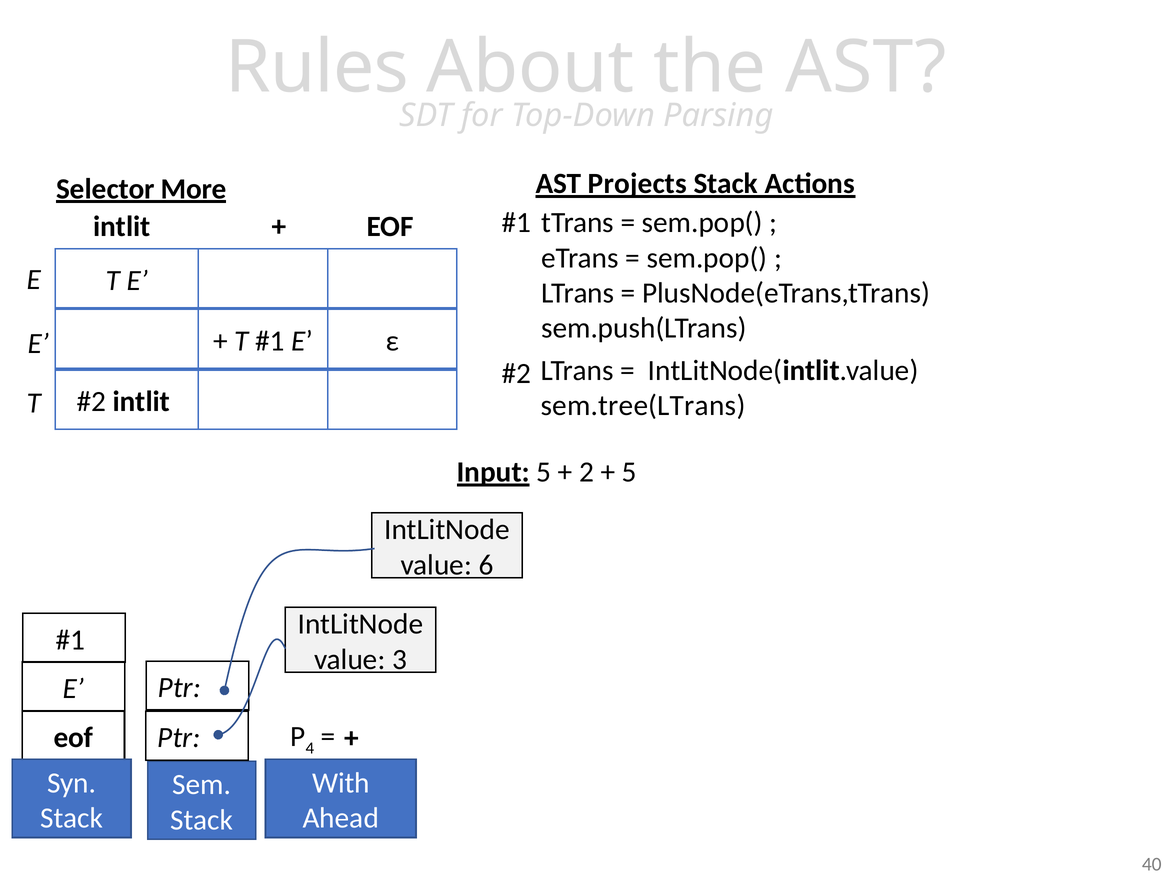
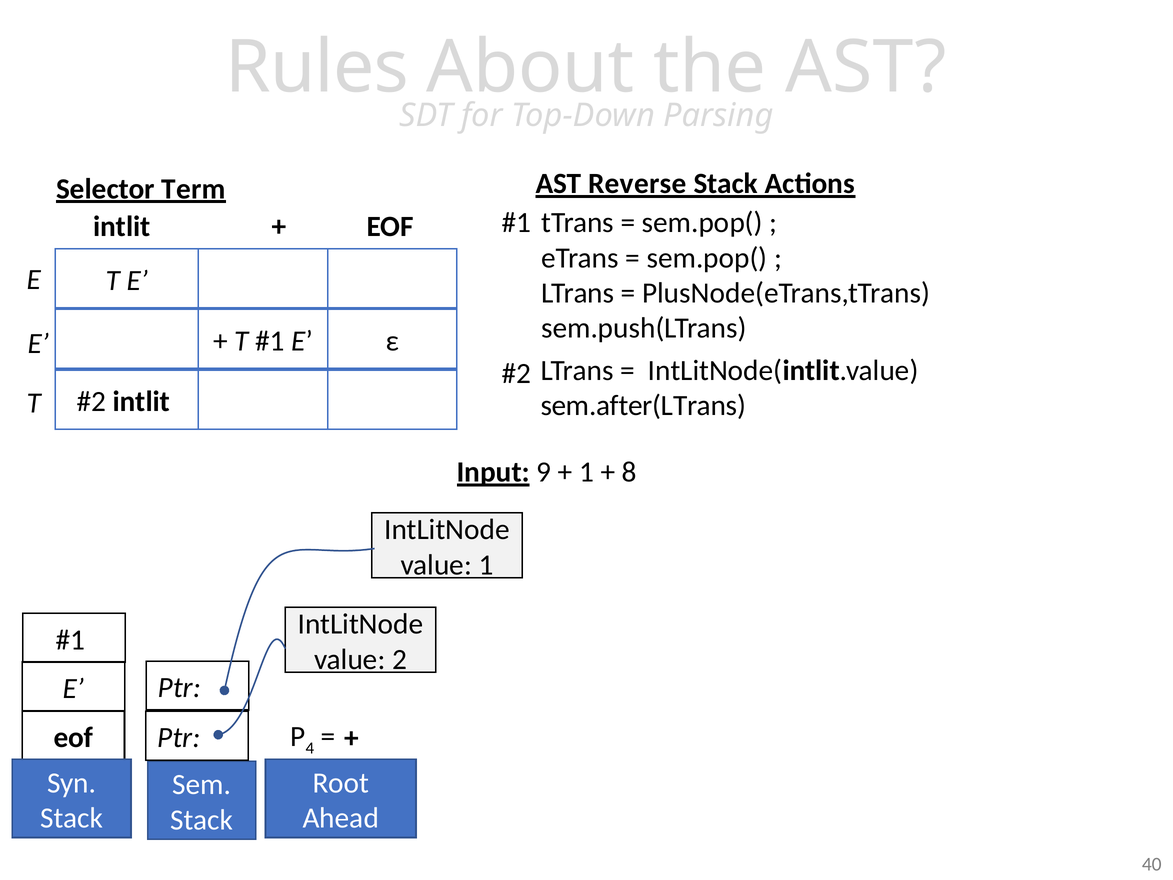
Projects: Projects -> Reverse (637, 183)
More: More -> Term (194, 189)
sem.tree(LTrans: sem.tree(LTrans -> sem.after(LTrans (643, 406)
Input 5: 5 -> 9 (544, 472)
2: 2 -> 1 (587, 472)
5: 5 -> 8 (629, 472)
value 6: 6 -> 1 (486, 565)
3: 3 -> 2 (399, 659)
With: With -> Root (341, 783)
